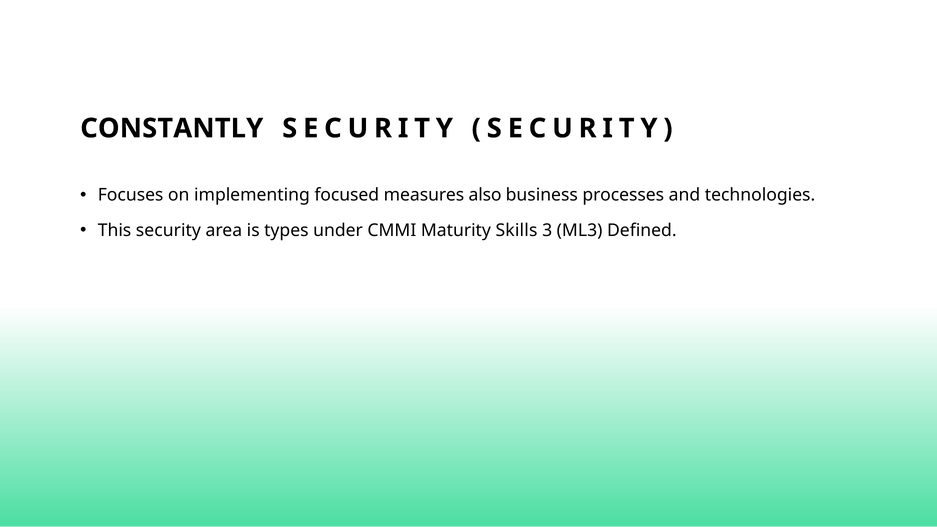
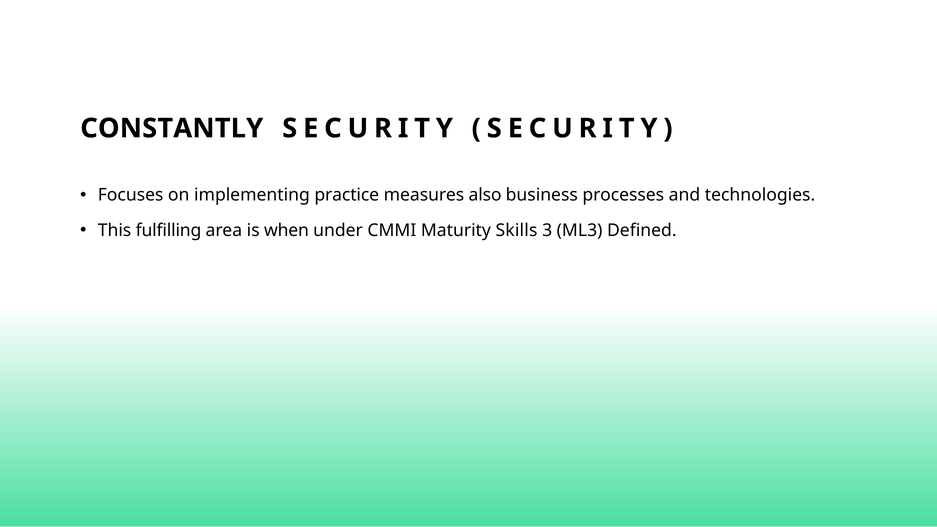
focused: focused -> practice (347, 195)
This security: security -> fulfilling (169, 230)
types: types -> when (286, 230)
